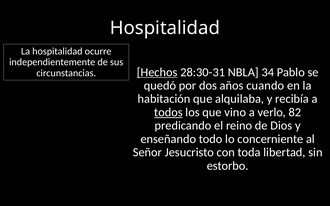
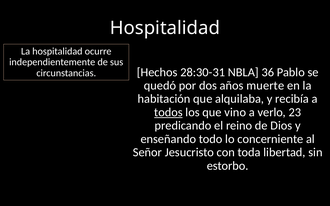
Hechos underline: present -> none (157, 72)
34: 34 -> 36 (268, 72)
cuando: cuando -> muerte (265, 86)
82: 82 -> 23 (295, 112)
